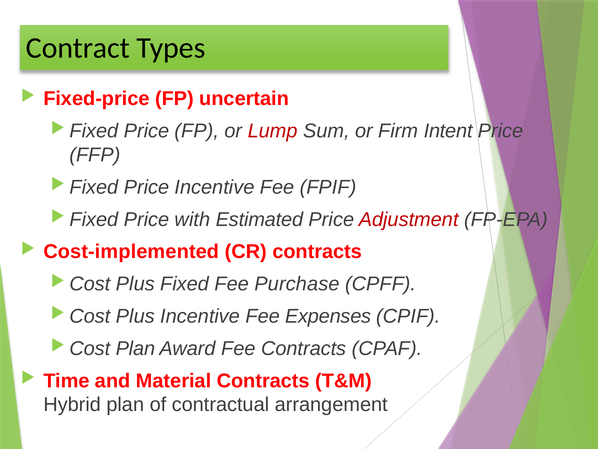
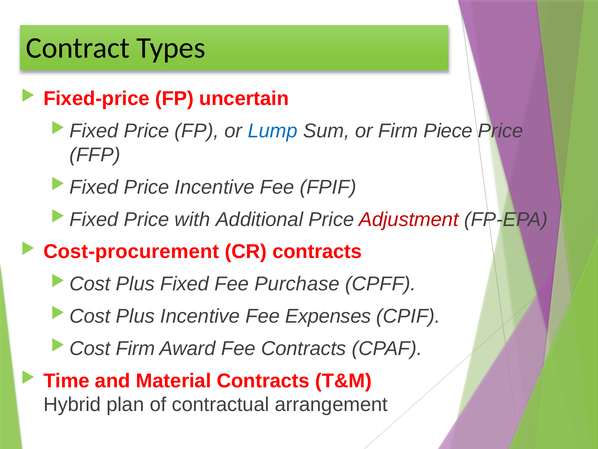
Lump colour: red -> blue (273, 131)
Intent: Intent -> Piece (448, 131)
Estimated: Estimated -> Additional (259, 219)
Cost-implemented: Cost-implemented -> Cost-procurement (131, 251)
Plan: Plan -> Firm (135, 348)
